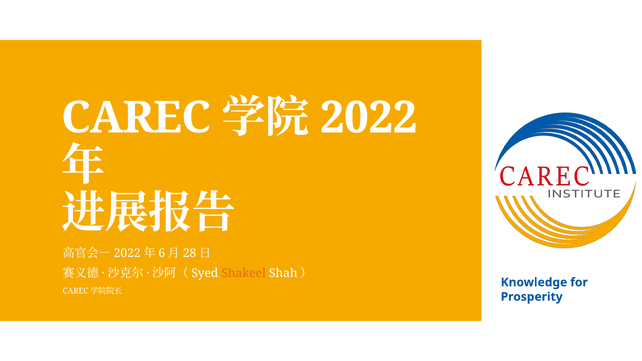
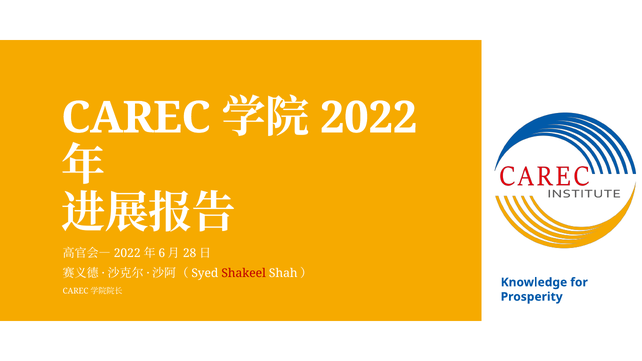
Shakeel colour: orange -> red (244, 273)
